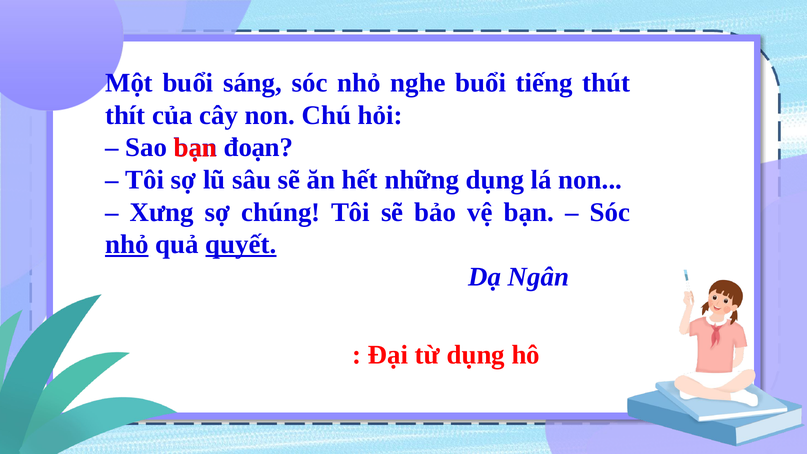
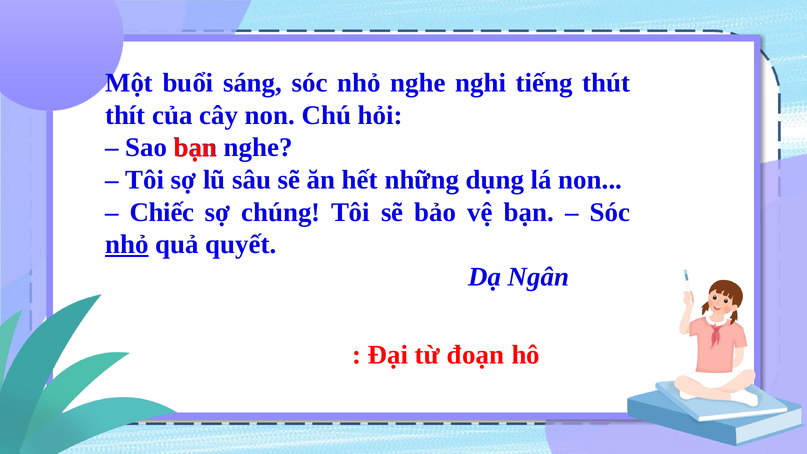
nghe buổi: buổi -> nghi (481, 83)
đoạn: đoạn -> nghe (258, 148)
Xưng: Xưng -> Chiếc (162, 212)
quyết underline: present -> none (241, 244)
từ dụng: dụng -> đoạn (476, 355)
